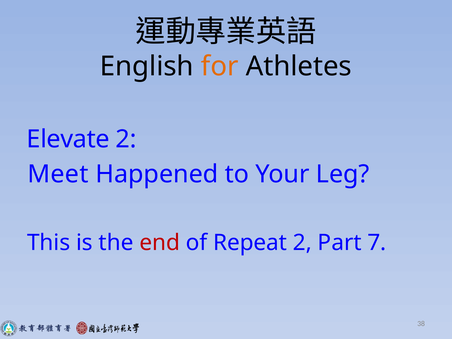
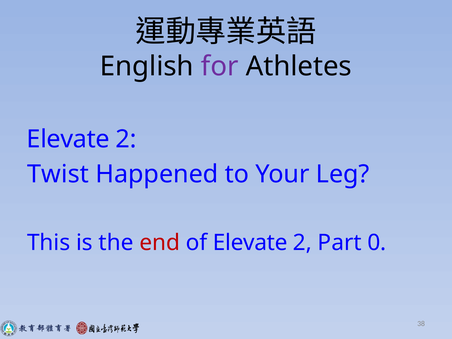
for colour: orange -> purple (220, 66)
Meet: Meet -> Twist (58, 174)
of Repeat: Repeat -> Elevate (250, 243)
7: 7 -> 0 (377, 243)
